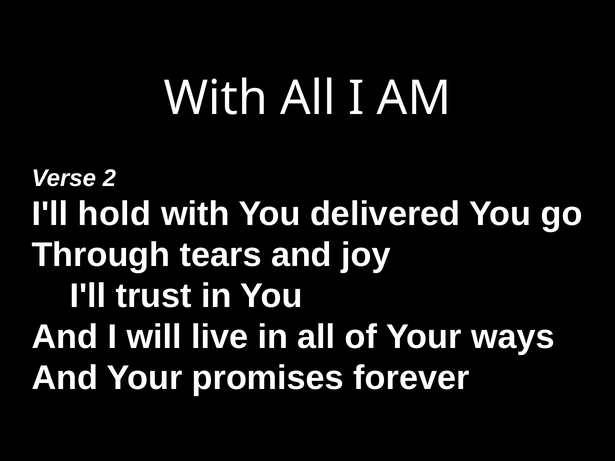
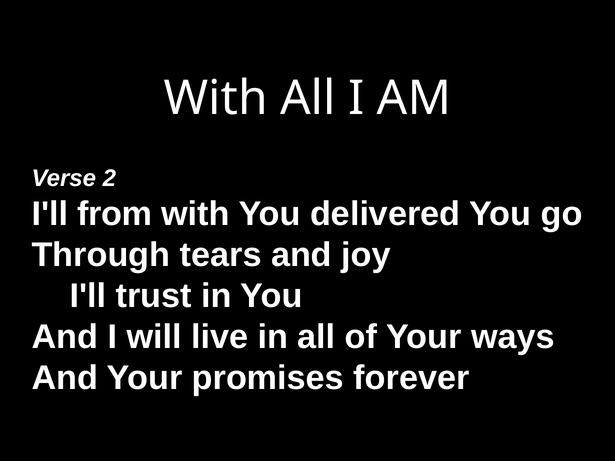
hold: hold -> from (115, 214)
